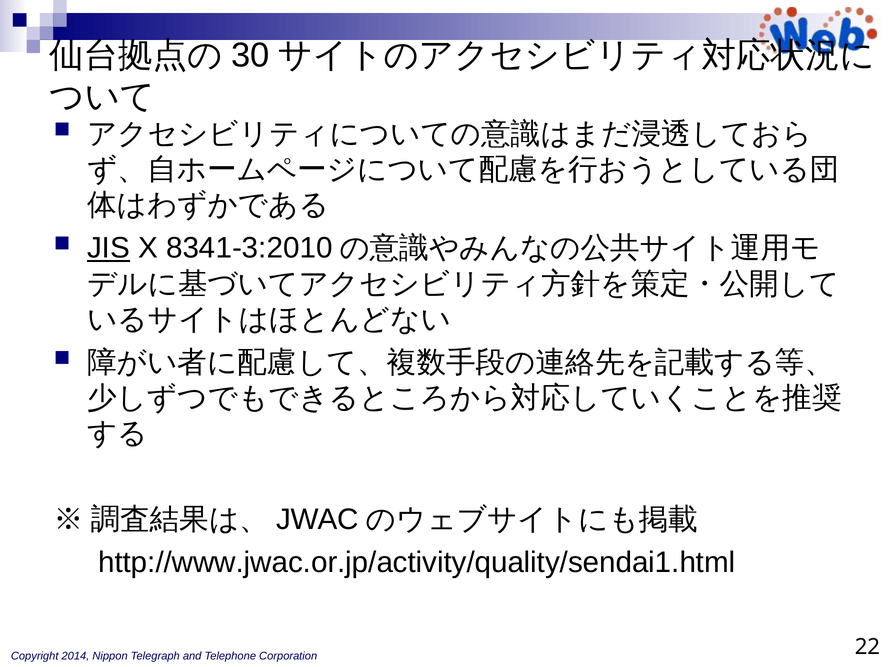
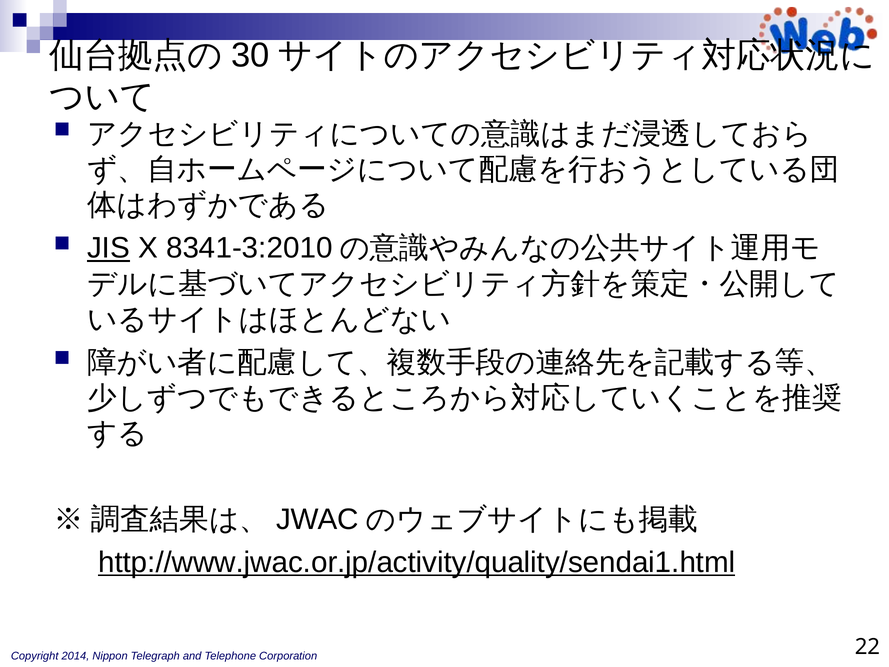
http://www.jwac.or.jp/activity/quality/sendai1.html underline: none -> present (417, 562)
